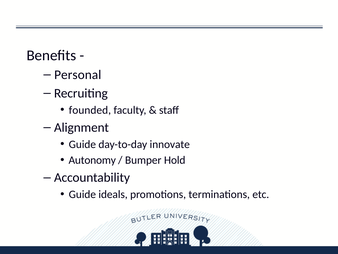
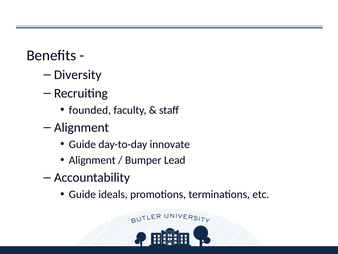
Personal: Personal -> Diversity (78, 75)
Autonomy: Autonomy -> Alignment (92, 160)
Hold: Hold -> Lead (175, 160)
